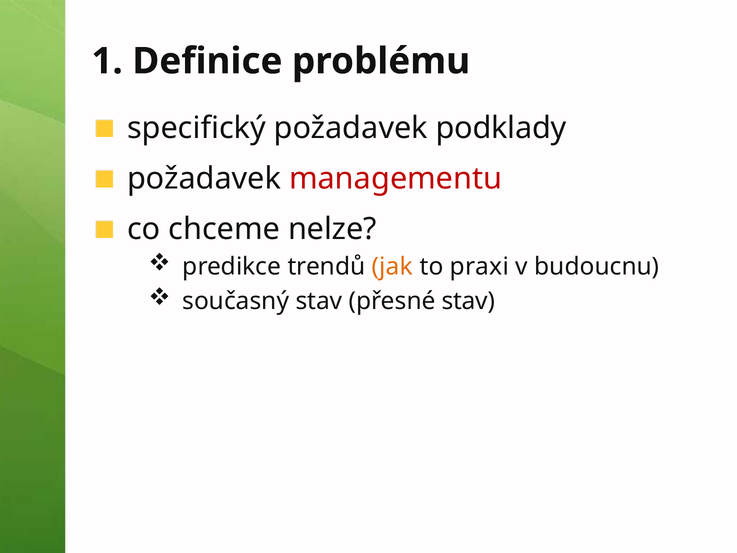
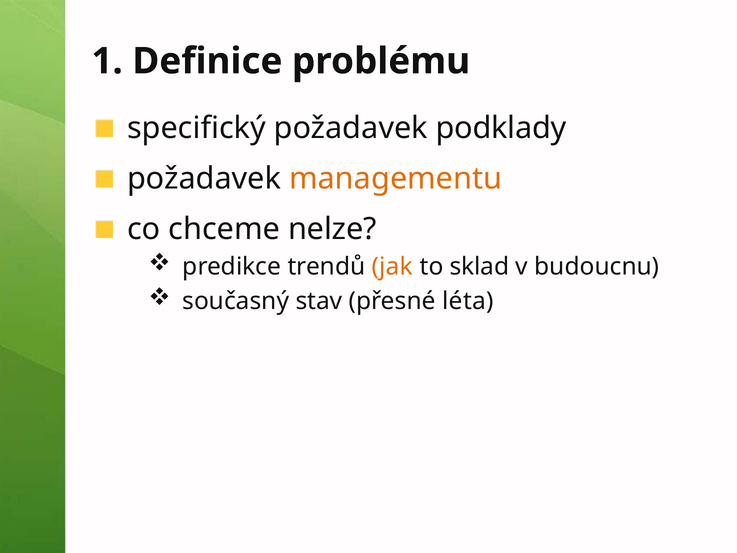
managementu colour: red -> orange (396, 178)
praxi: praxi -> sklad (480, 266)
přesné stav: stav -> léta (468, 301)
